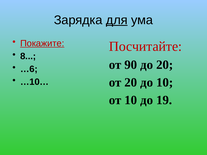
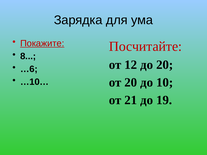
для underline: present -> none (117, 20)
90: 90 -> 12 (131, 65)
от 10: 10 -> 21 (131, 100)
